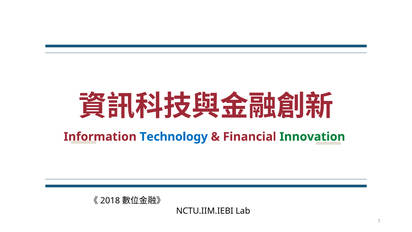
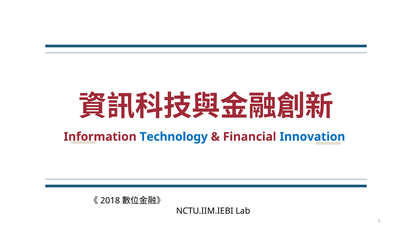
Innovation colour: green -> blue (312, 137)
